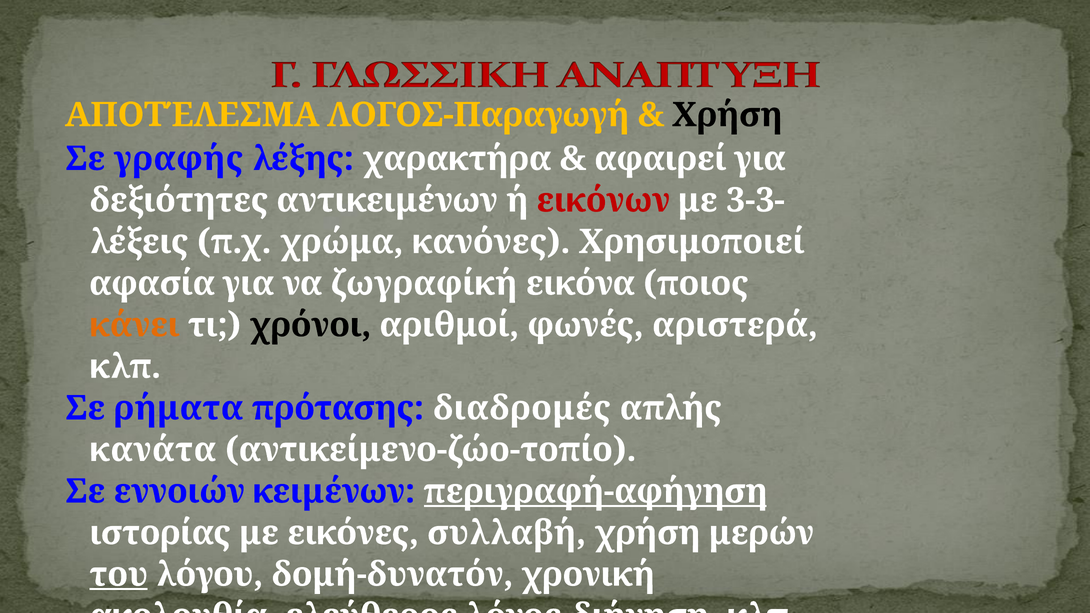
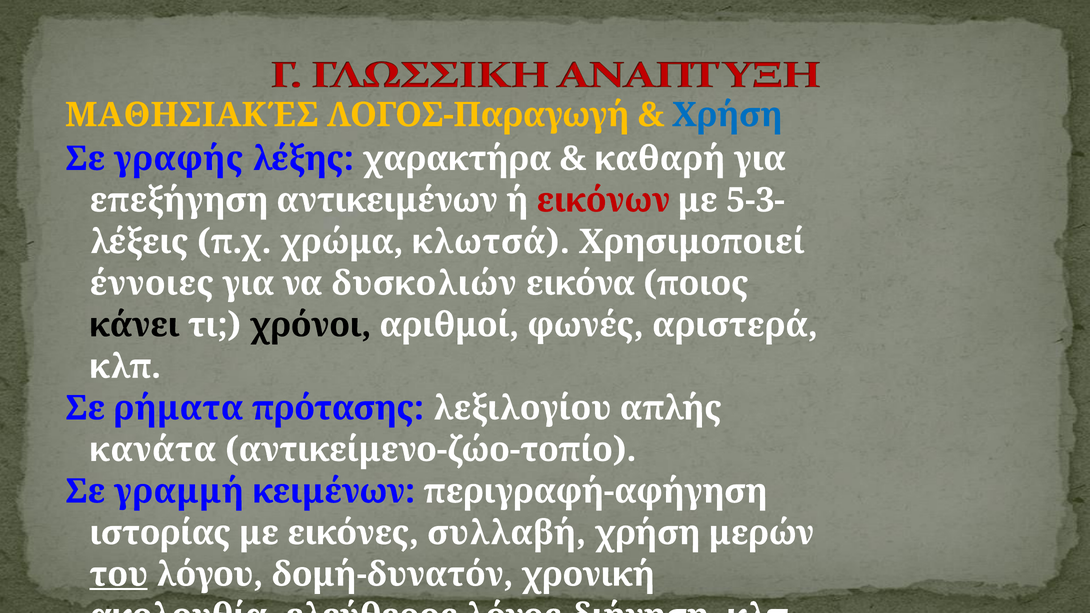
ΑΠΟΤΈΛΕΣΜΑ: ΑΠΟΤΈΛΕΣΜΑ -> ΜΑΘΗΣΙΑΚΈΣ (192, 115)
Χρήση colour: black -> blue (727, 115)
αφαιρεί: αφαιρεί -> καθαρή (660, 159)
δεξιότητες: δεξιότητες -> επεξήγηση (179, 200)
3-3-: 3-3- -> 5-3- (755, 200)
κανόνες: κανόνες -> κλωτσά (491, 242)
αφασία: αφασία -> έννοιες (152, 284)
ζωγραφίκή: ζωγραφίκή -> δυσκολιών (424, 284)
κάνει colour: orange -> black (135, 325)
διαδρομές: διαδρομές -> λεξιλογίου (522, 408)
εννοιών: εννοιών -> γραμμή (179, 491)
περιγραφή-αφήγηση underline: present -> none (595, 491)
